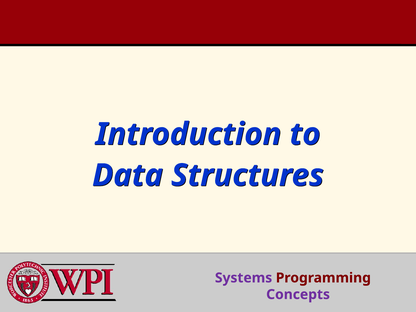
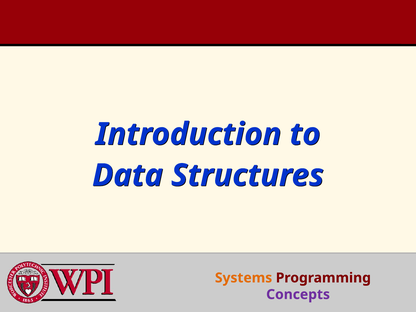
Systems colour: purple -> orange (244, 278)
